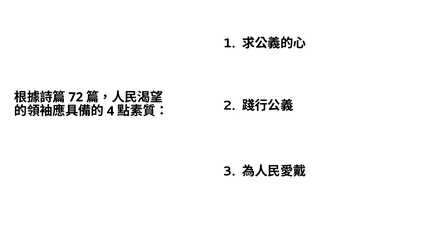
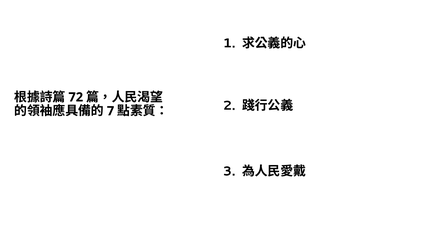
4: 4 -> 7 (111, 111)
